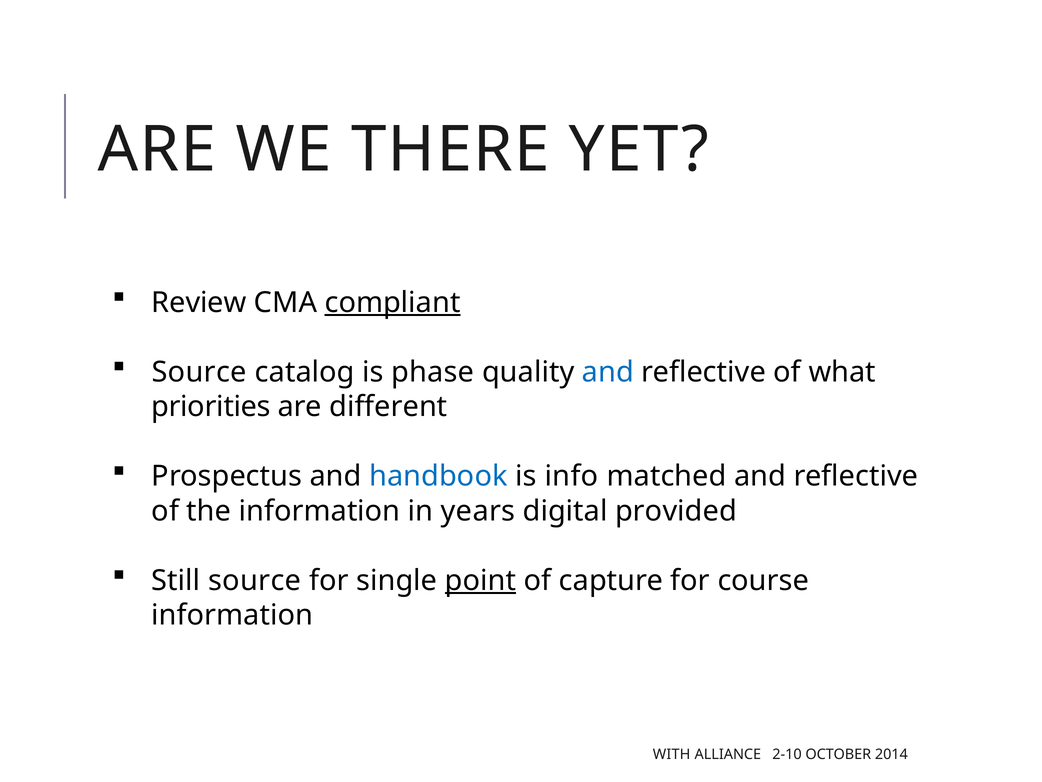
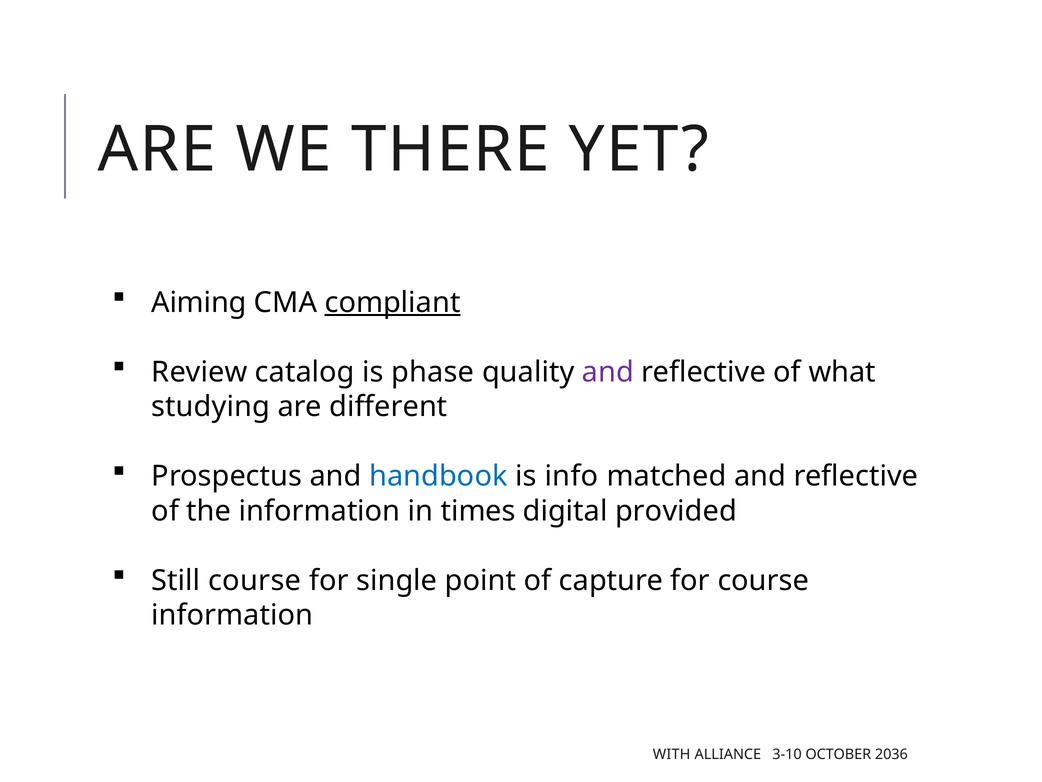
Review: Review -> Aiming (199, 302)
Source: Source -> Review (199, 372)
and colour: blue -> purple (608, 372)
priorities: priorities -> studying (211, 407)
years: years -> times (478, 511)
Still source: source -> course (255, 580)
point underline: present -> none (481, 580)
2-10: 2-10 -> 3-10 (787, 754)
2014: 2014 -> 2036 (891, 754)
